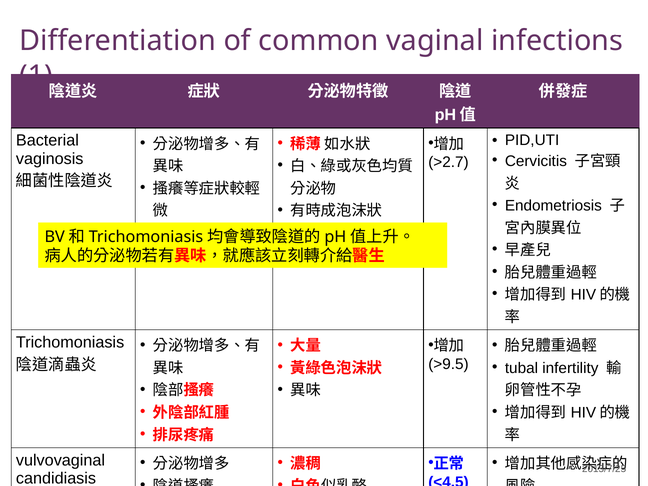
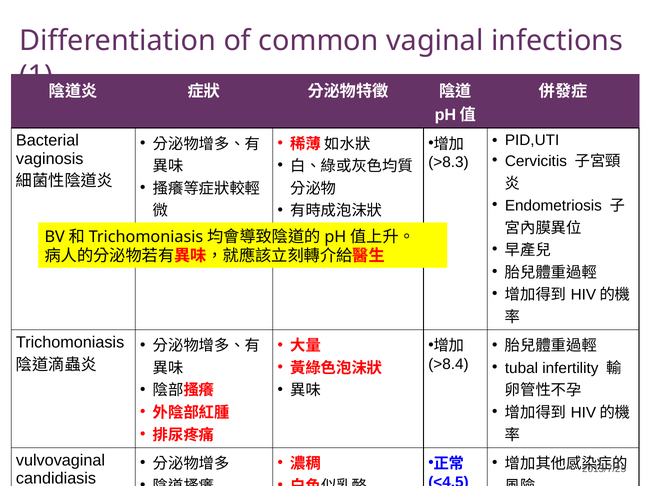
>2.7: >2.7 -> >8.3 (448, 162)
>9.5: >9.5 -> >8.4 (448, 364)
